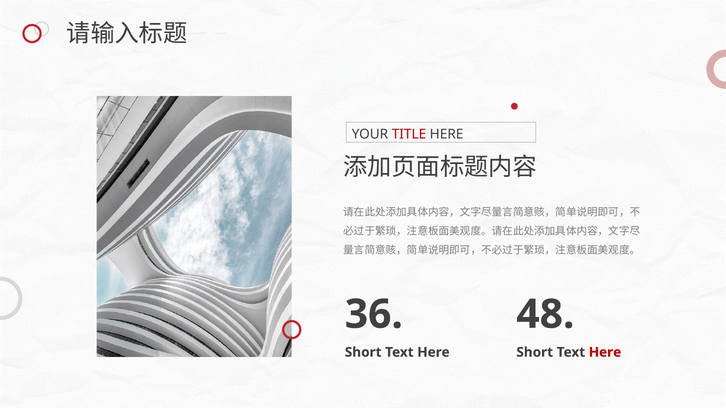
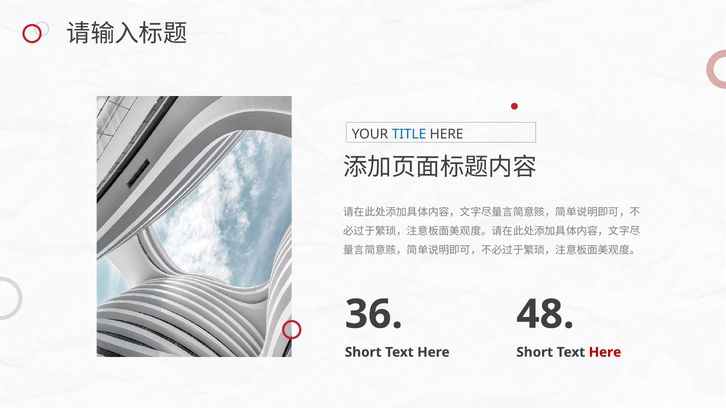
TITLE colour: red -> blue (409, 134)
